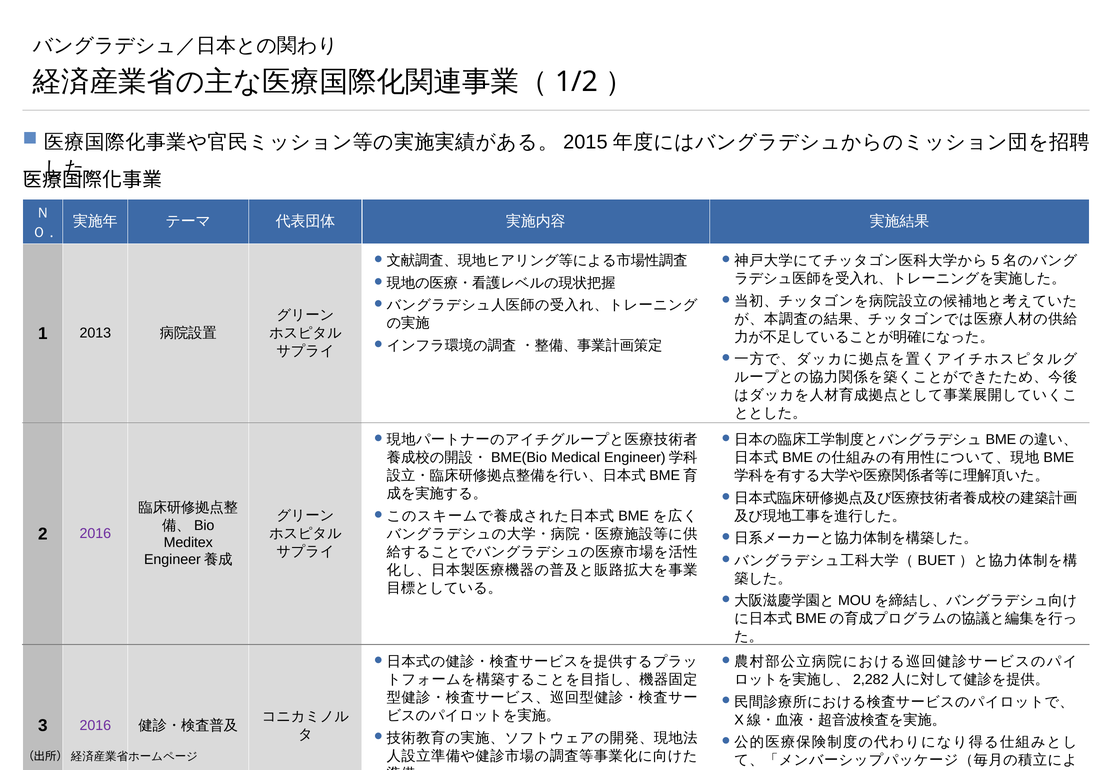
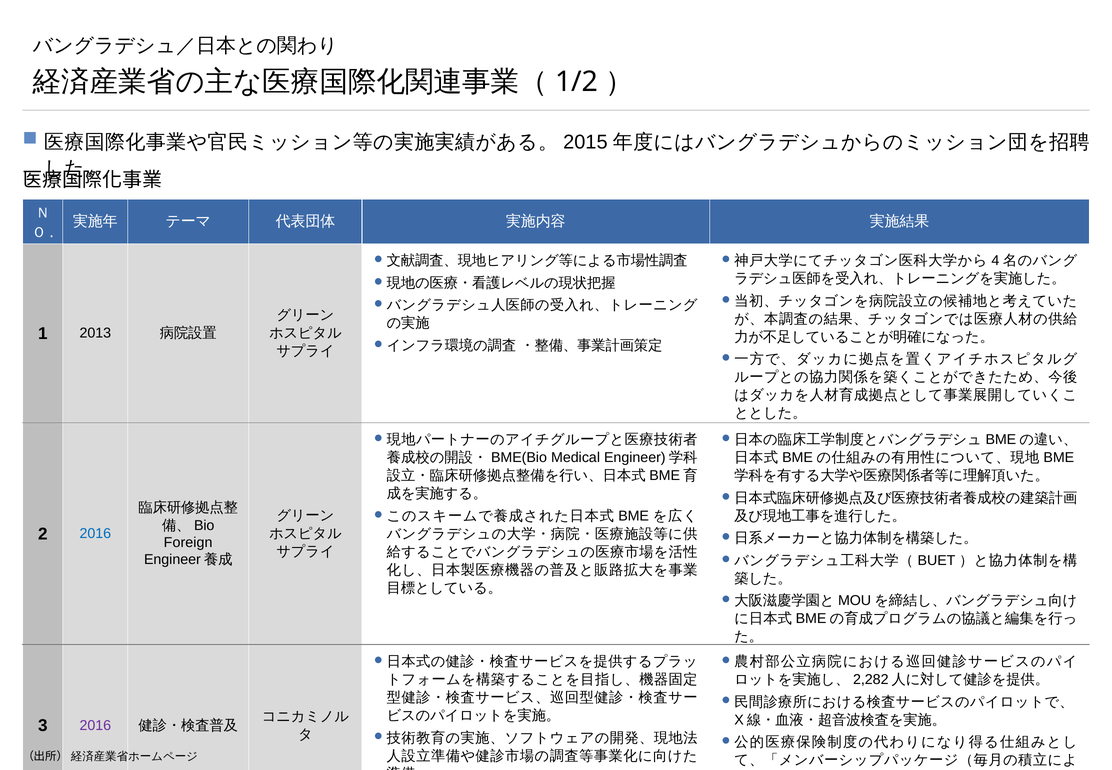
5: 5 -> 4 (995, 261)
2016 colour: purple -> blue (95, 534)
Meditex: Meditex -> Foreign (188, 543)
